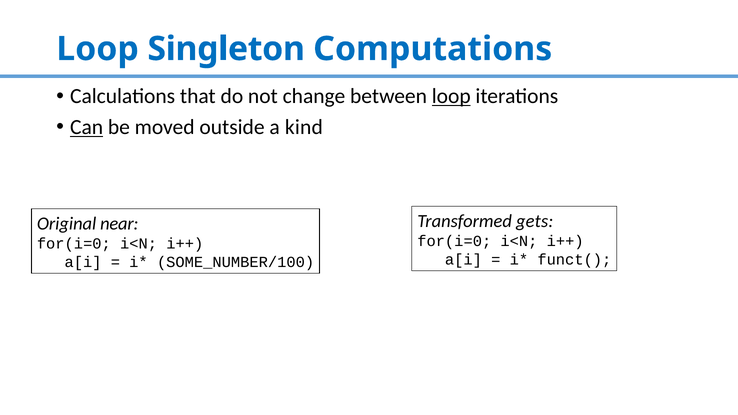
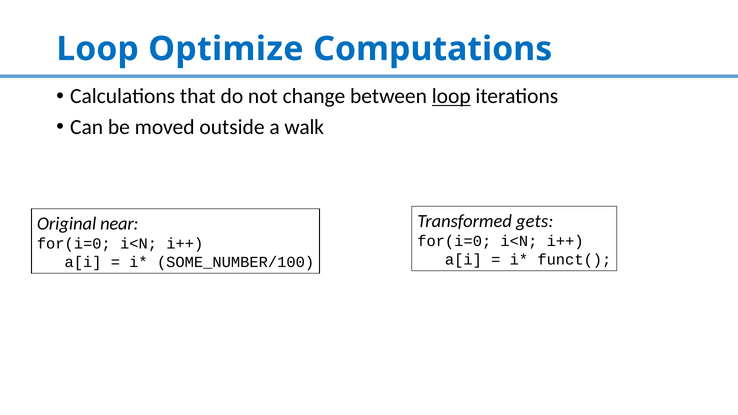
Singleton: Singleton -> Optimize (226, 49)
Can underline: present -> none (87, 127)
kind: kind -> walk (304, 127)
